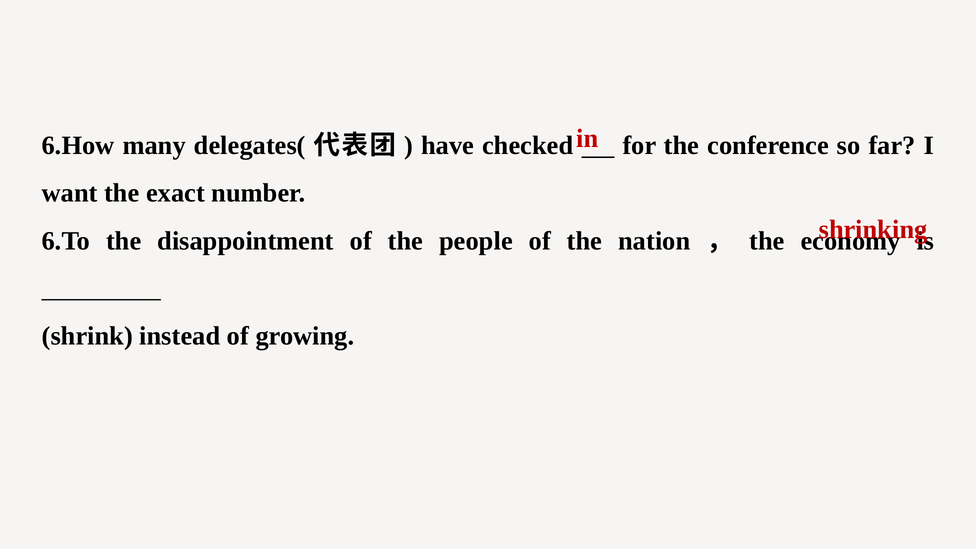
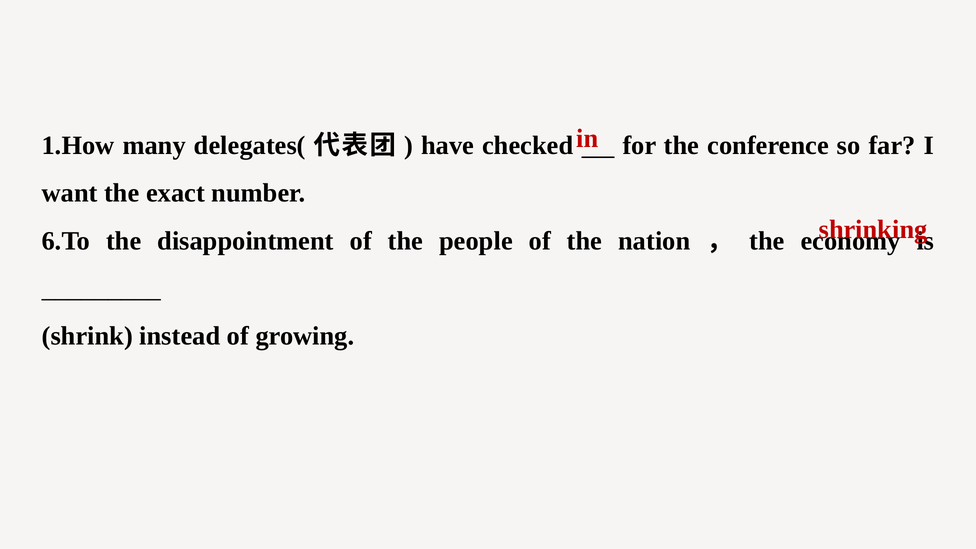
6.How: 6.How -> 1.How (78, 146)
